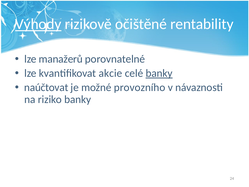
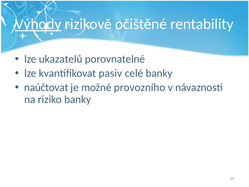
manažerů: manažerů -> ukazatelů (61, 59)
akcie: akcie -> pasiv (110, 73)
banky underline: present -> none (159, 73)
